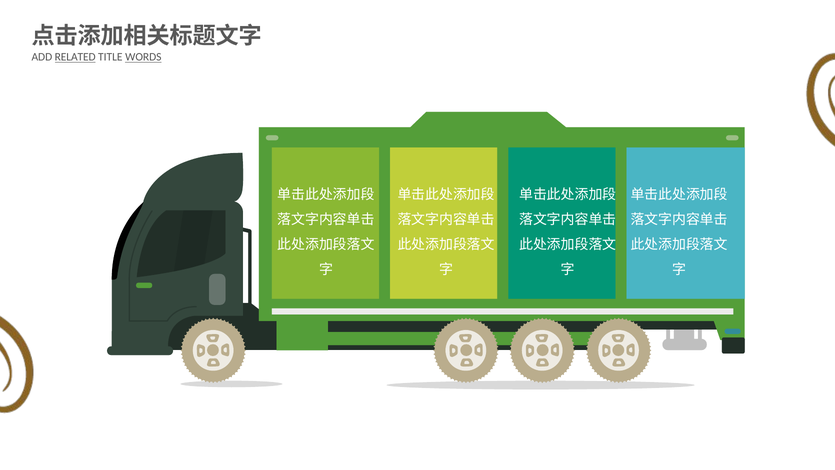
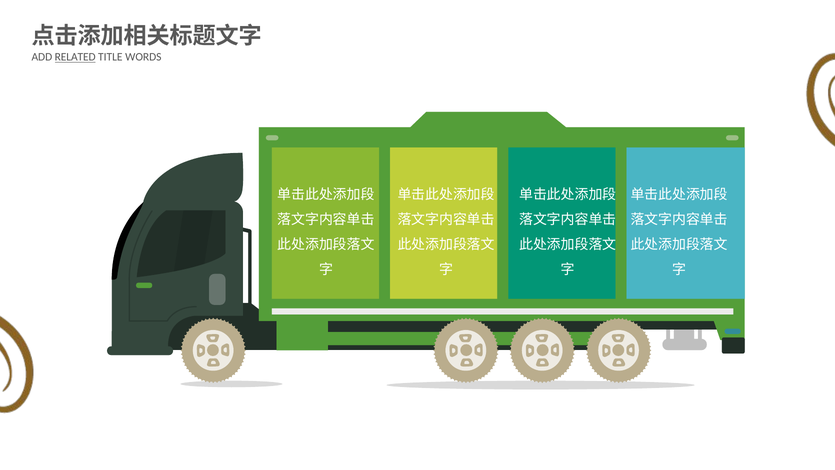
WORDS underline: present -> none (143, 57)
